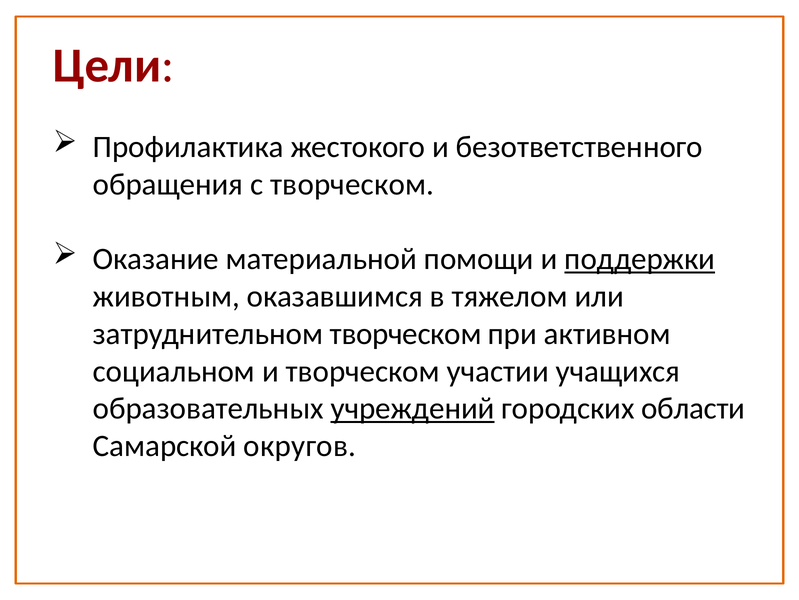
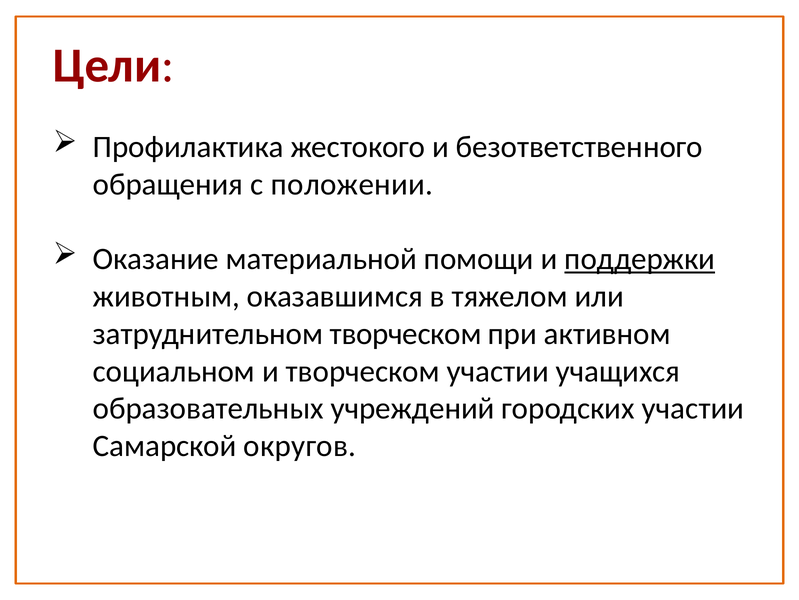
с творческом: творческом -> положении (352, 184)
учреждений underline: present -> none (413, 408)
городских области: области -> участии (693, 408)
